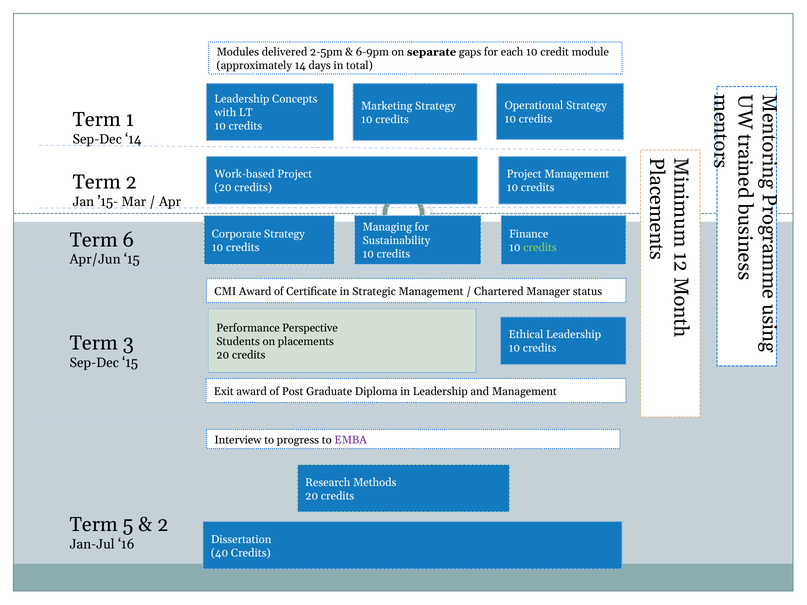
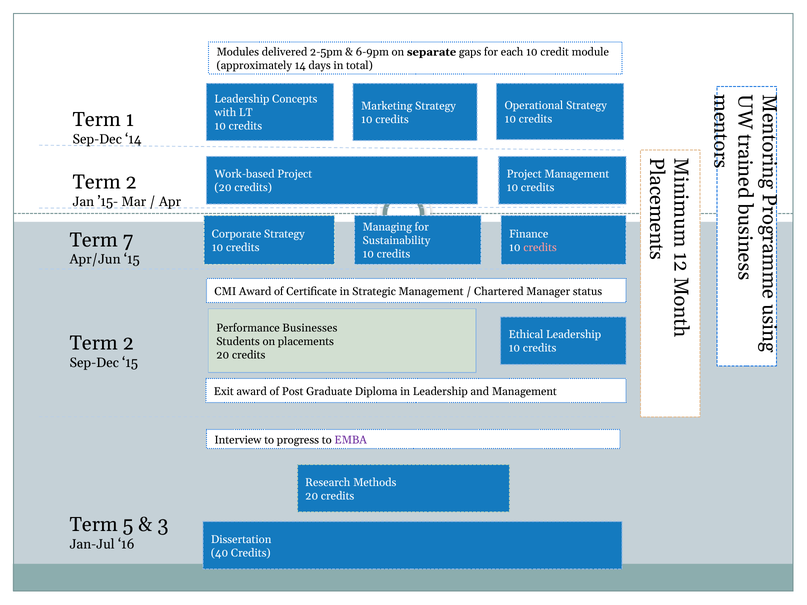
6: 6 -> 7 (128, 240)
credits colour: light green -> pink (540, 247)
Perspective: Perspective -> Businesses (310, 328)
3: 3 -> 2 (128, 343)
2: 2 -> 3 (163, 525)
